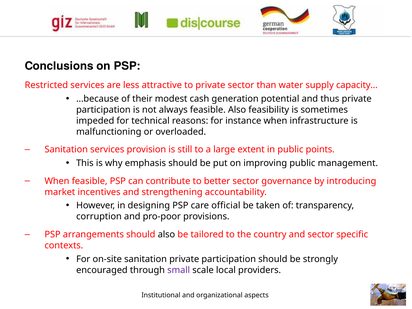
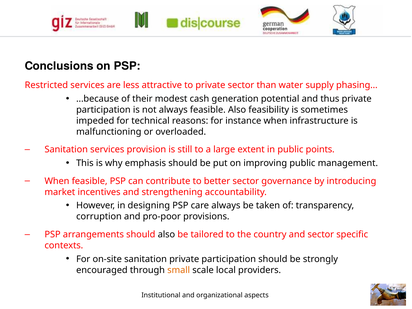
capacity: capacity -> phasing (357, 85)
care official: official -> always (226, 206)
small colour: purple -> orange (179, 270)
